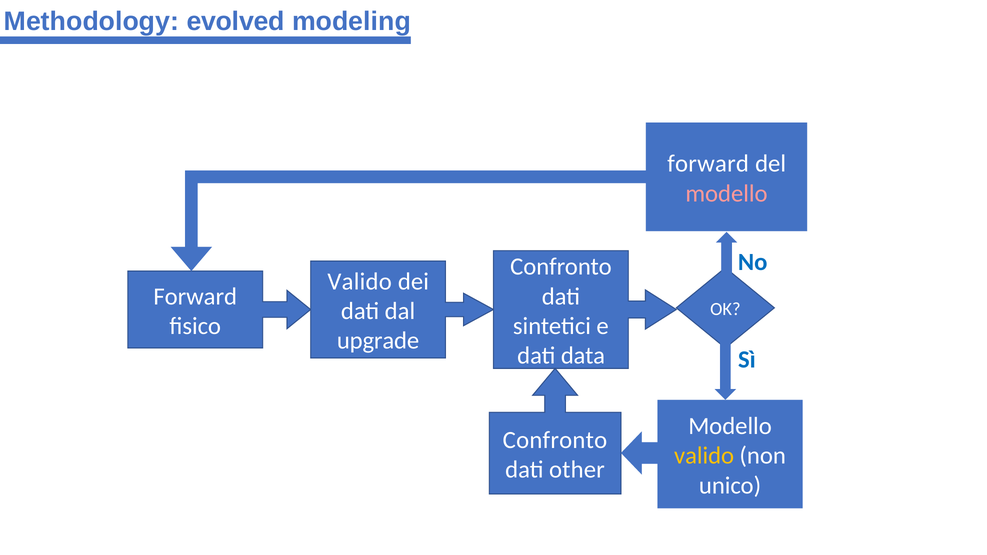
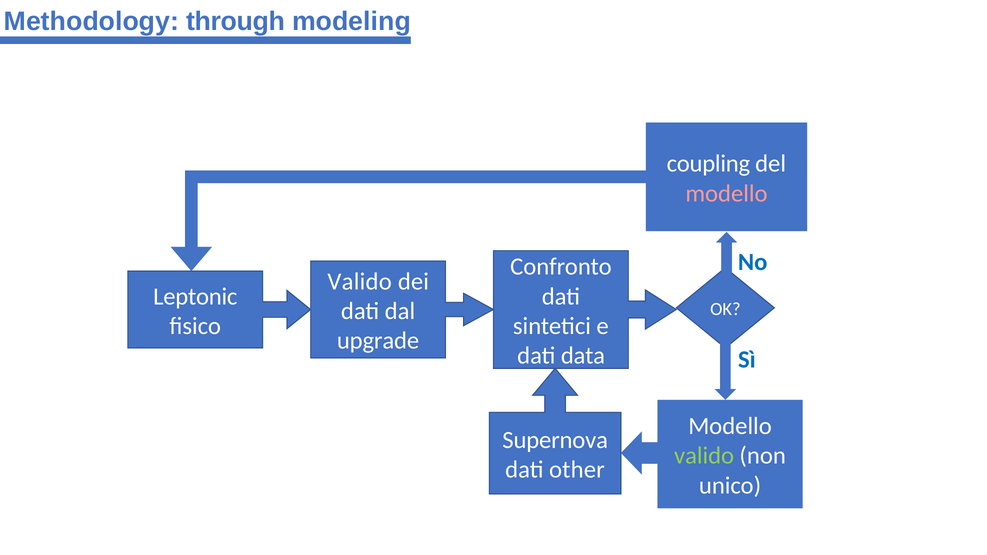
evolved: evolved -> through (236, 22)
forward: forward -> coupling (708, 164)
Forward: Forward -> Leptonic (195, 297)
Confronto: Confronto -> Supernova (555, 440)
valido colour: yellow -> light green (704, 456)
